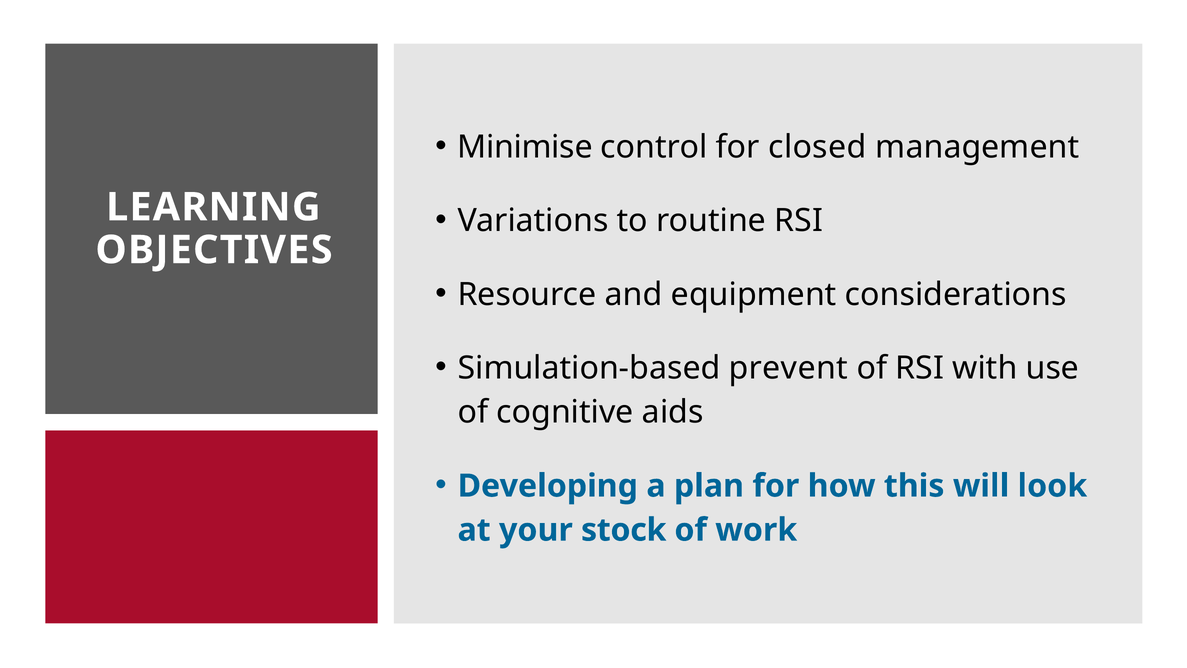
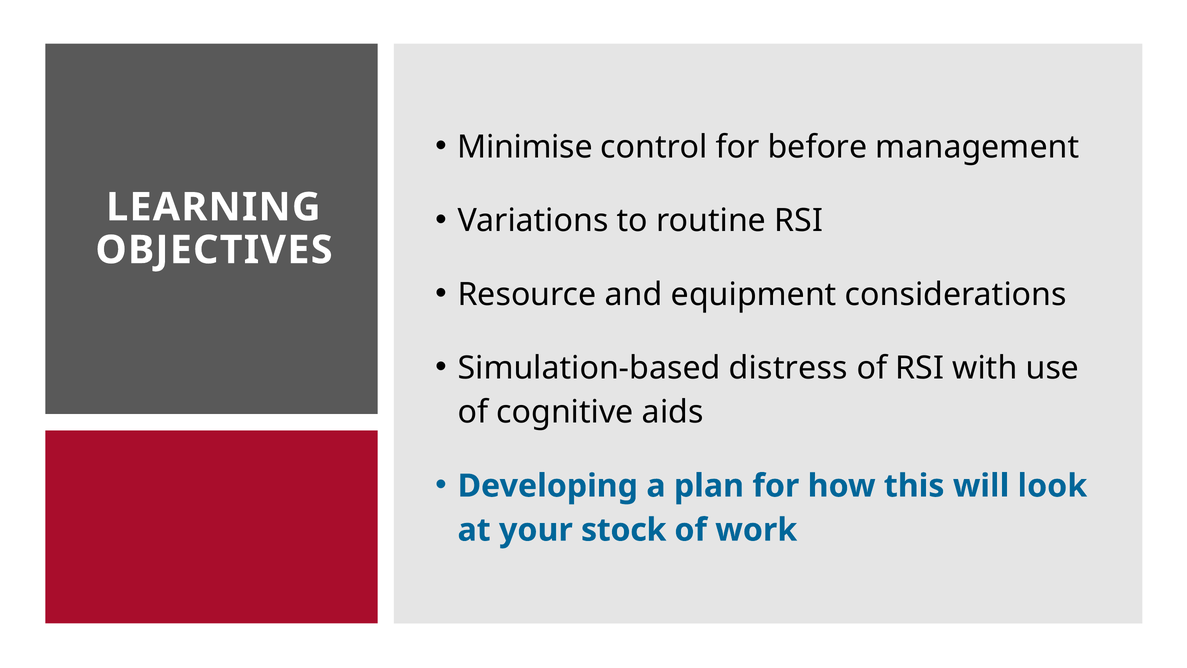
closed: closed -> before (818, 147)
prevent: prevent -> distress (788, 368)
